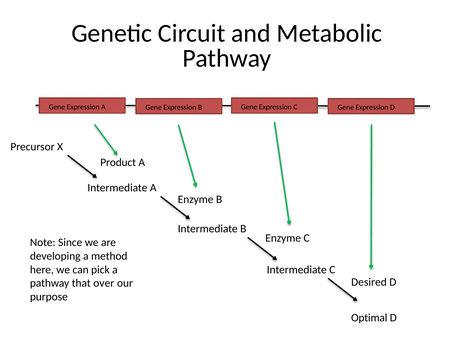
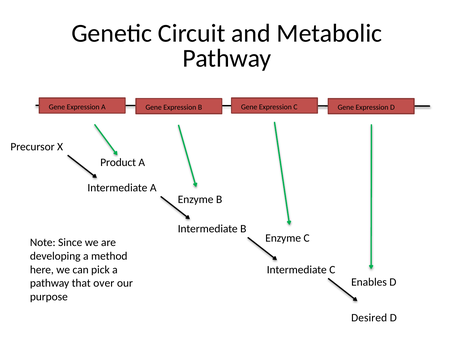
Desired: Desired -> Enables (369, 283)
Optimal: Optimal -> Desired (369, 318)
